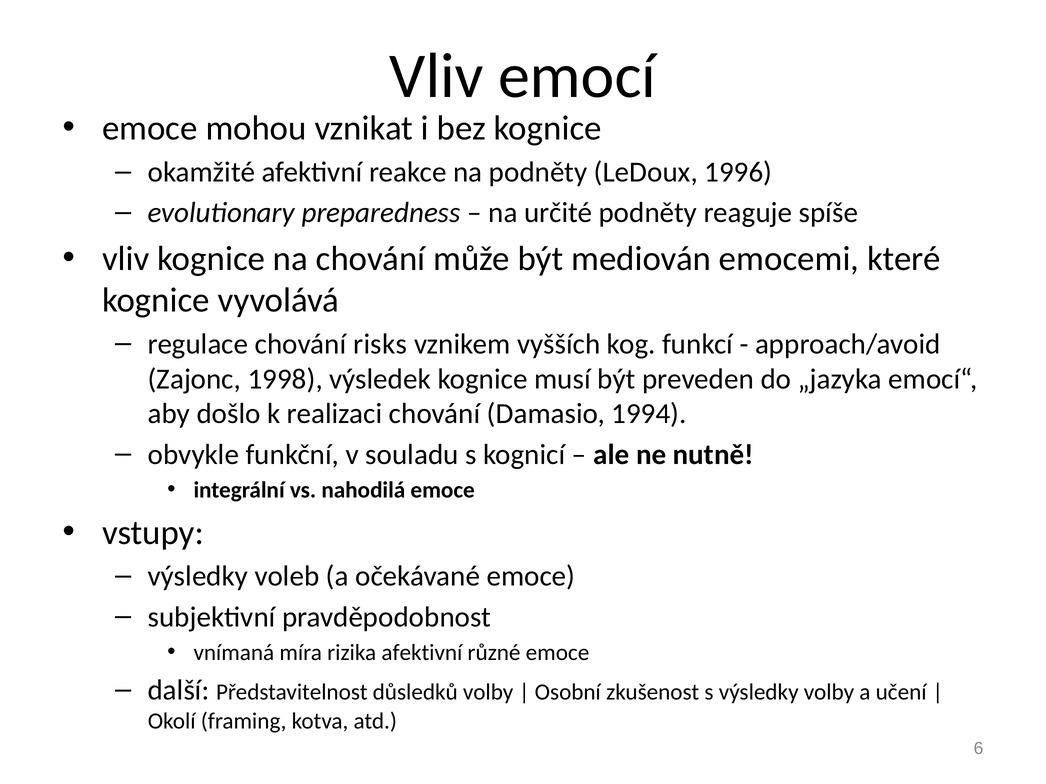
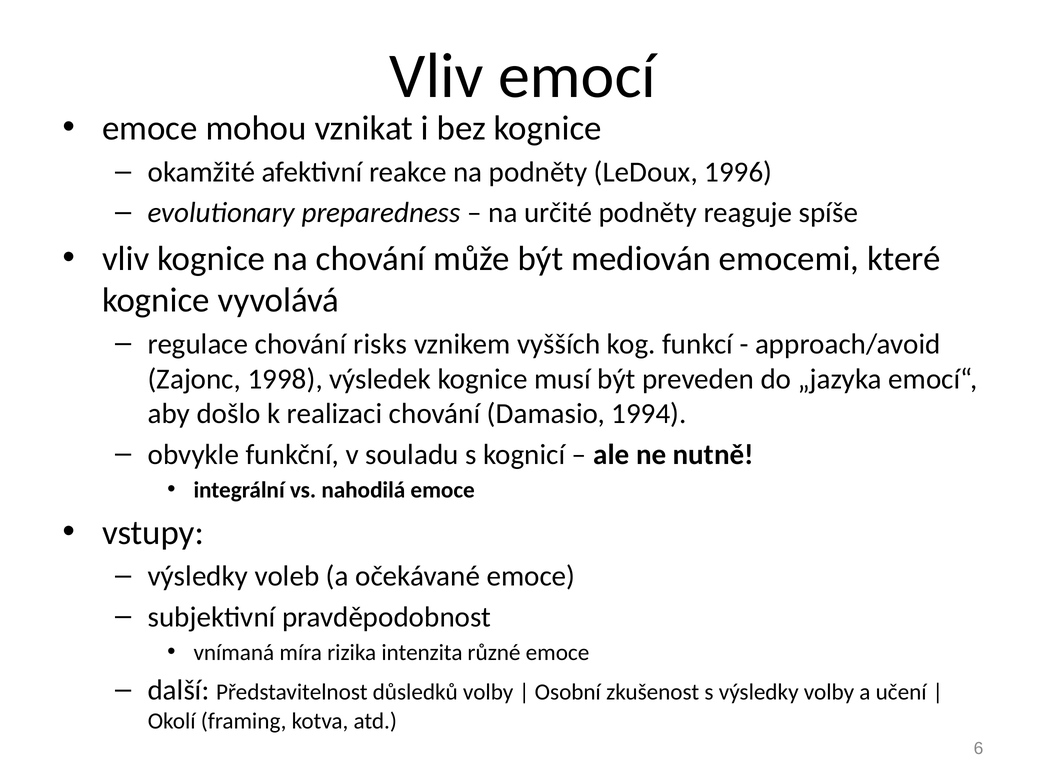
rizika afektivní: afektivní -> intenzita (422, 653)
